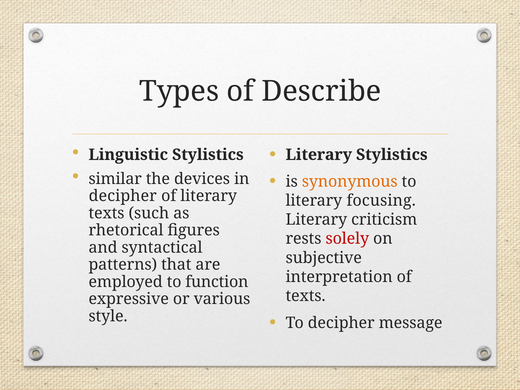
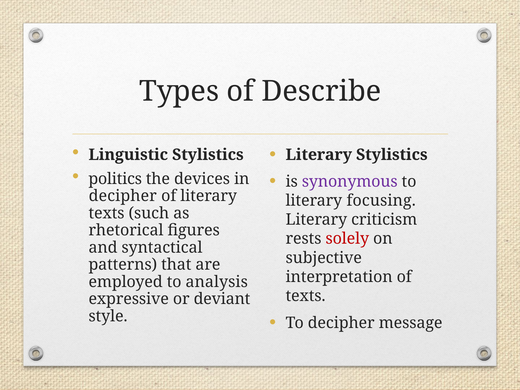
similar: similar -> politics (115, 179)
synonymous colour: orange -> purple (350, 182)
function: function -> analysis (217, 282)
various: various -> deviant (222, 299)
